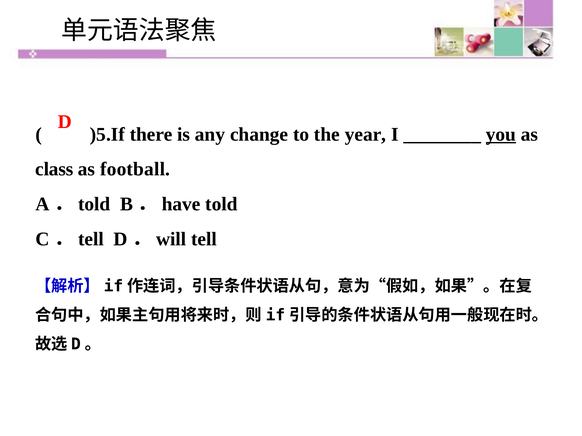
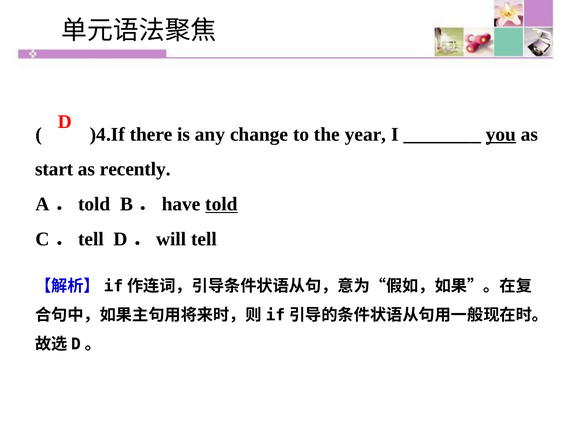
)5.If: )5.If -> )4.If (107, 135)
class: class -> start (54, 169)
football: football -> recently (135, 169)
told underline: none -> present (221, 204)
